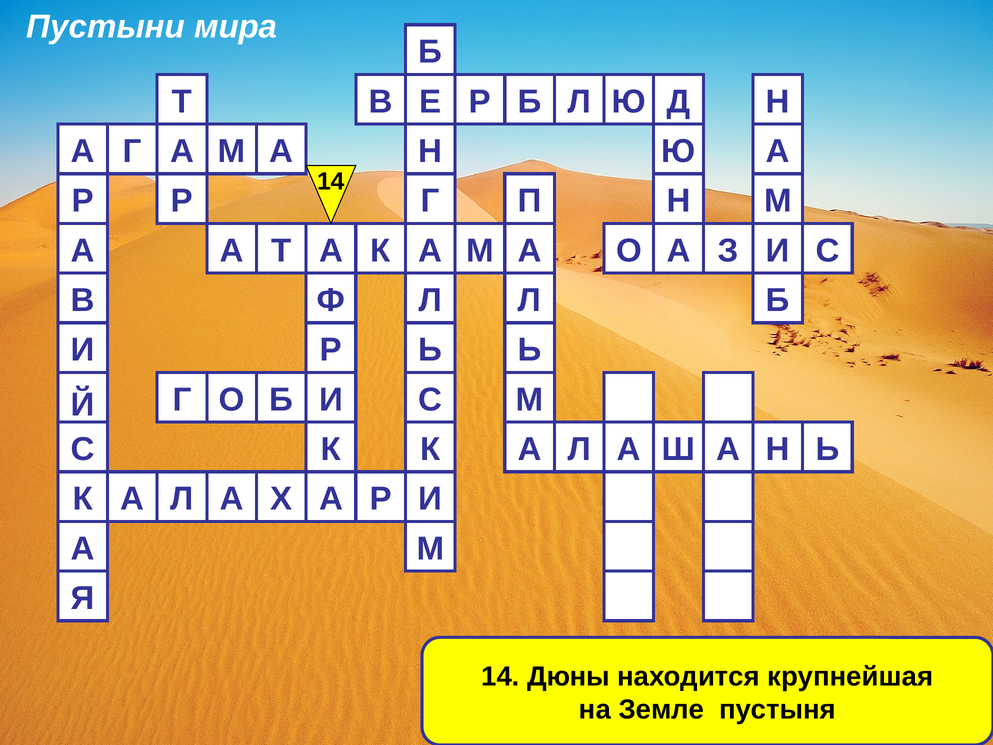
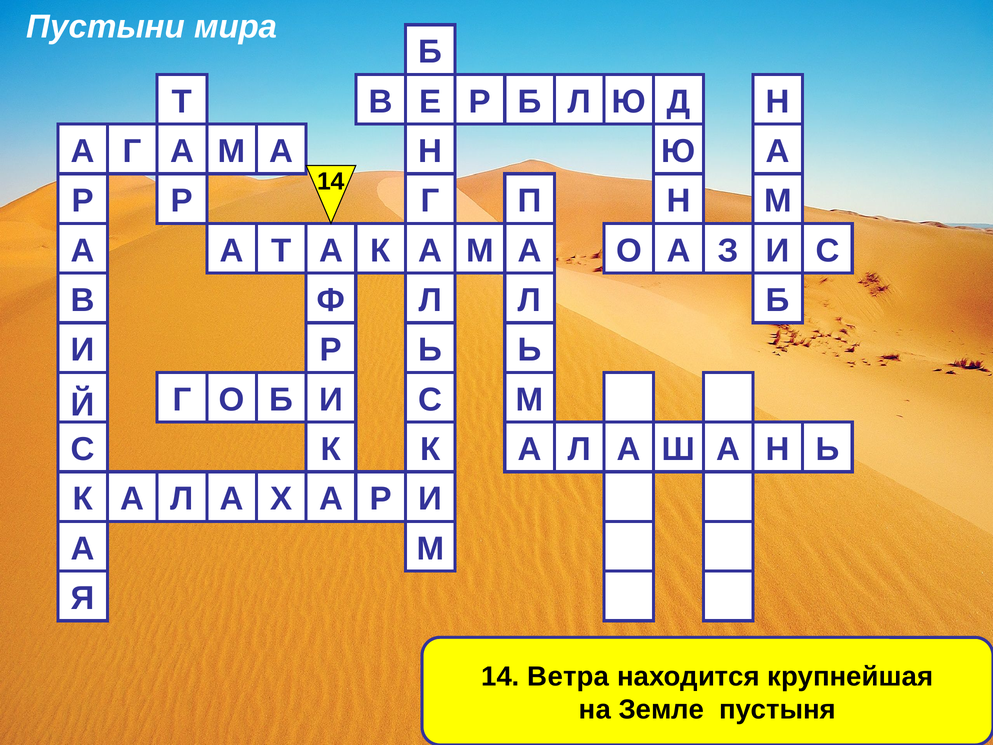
Дюны: Дюны -> Ветра (568, 676)
